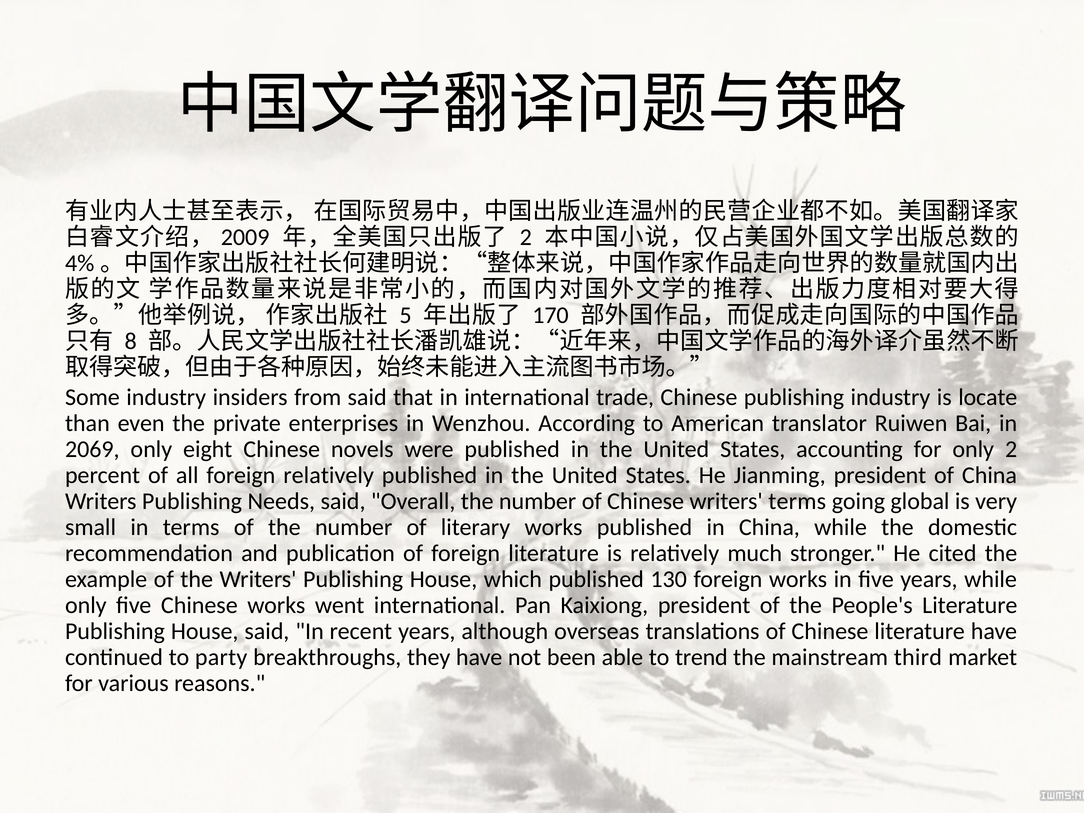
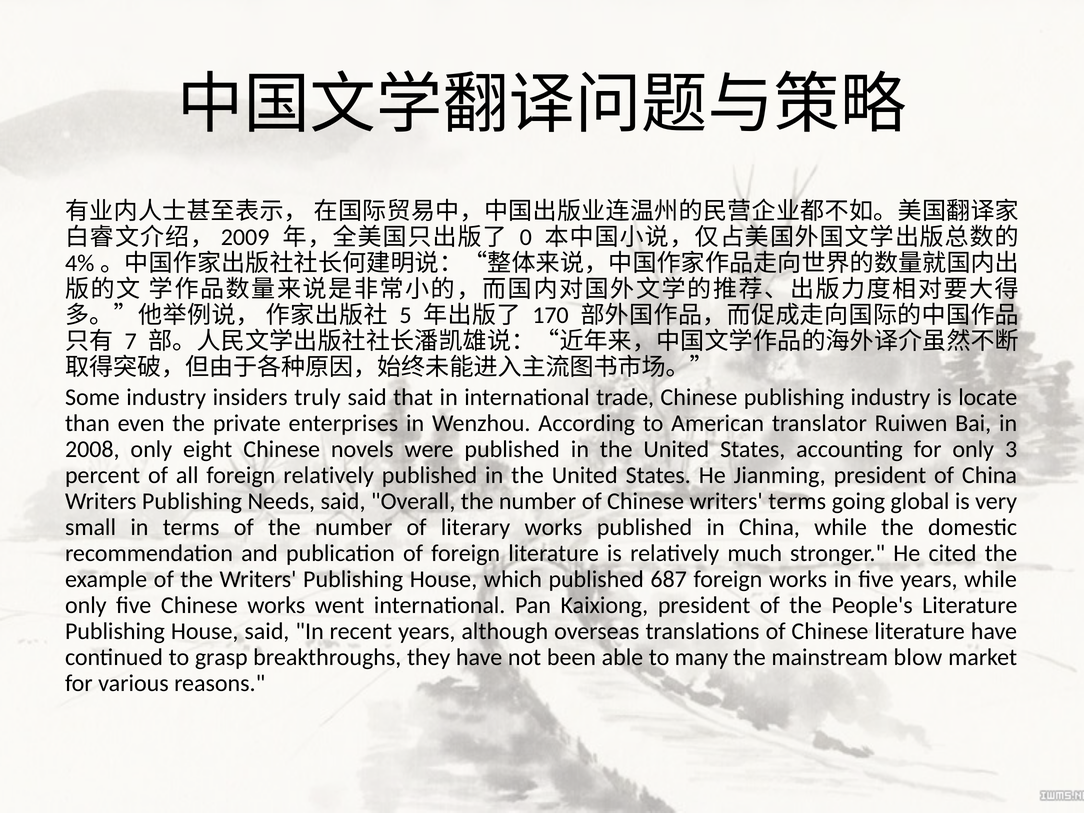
2: 2 -> 0 (526, 237)
8: 8 -> 7 (131, 341)
from: from -> truly (317, 397)
2069: 2069 -> 2008 (92, 449)
only 2: 2 -> 3 (1011, 449)
130: 130 -> 687 (669, 579)
party: party -> grasp (221, 657)
trend: trend -> many (701, 657)
third: third -> blow (918, 657)
